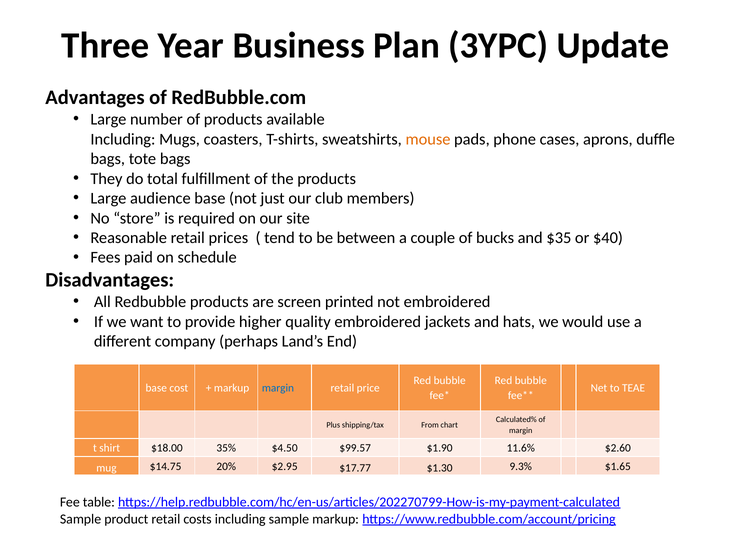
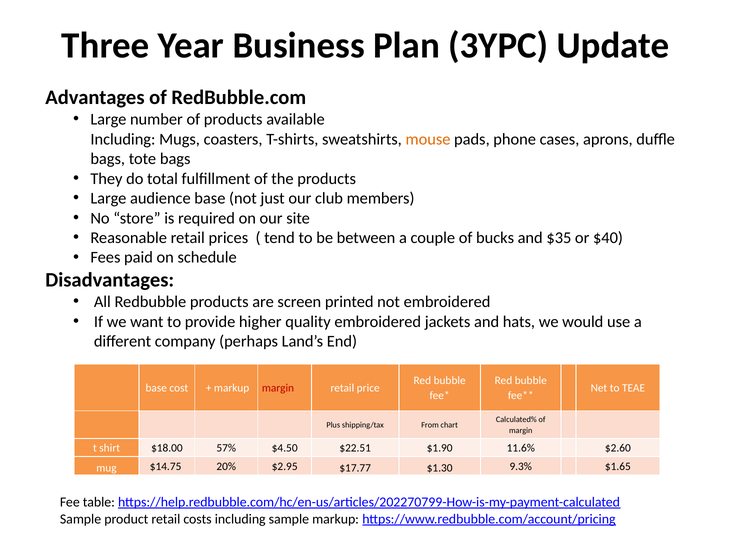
margin colour: blue -> red (278, 388)
35%: 35% -> 57% (226, 448)
$99.57: $99.57 -> $22.51 (355, 448)
